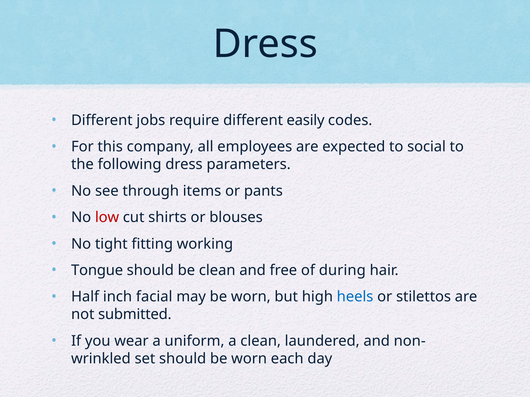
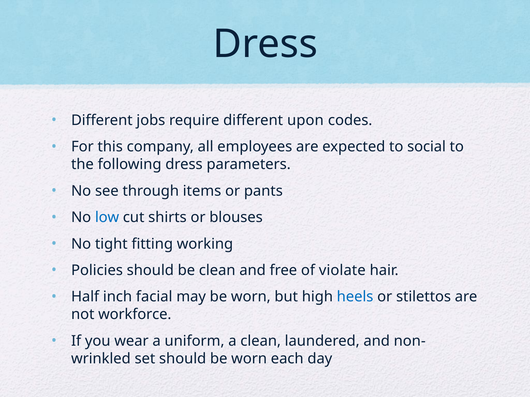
easily: easily -> upon (305, 120)
low colour: red -> blue (107, 218)
Tongue: Tongue -> Policies (97, 271)
during: during -> violate (342, 271)
submitted: submitted -> workforce (135, 315)
